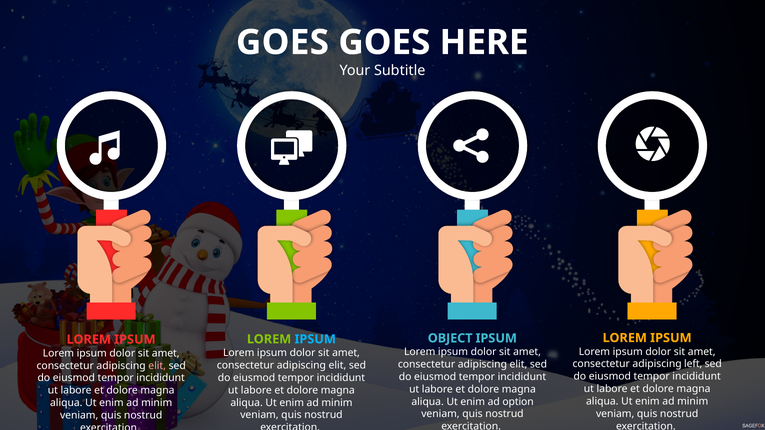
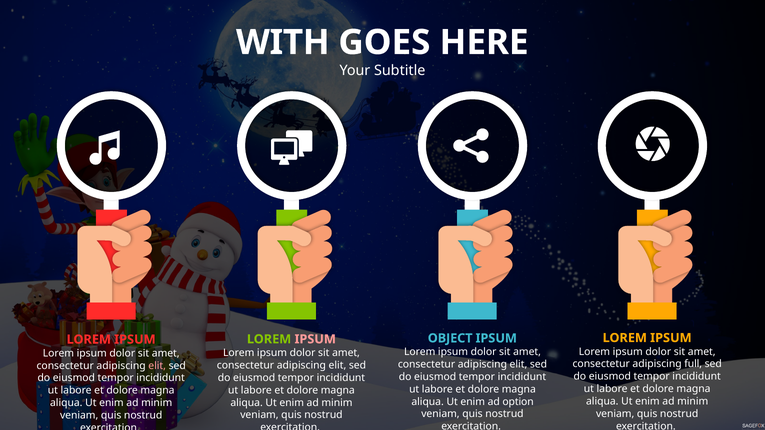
GOES: GOES -> WITH (283, 42)
IPSUM colour: light blue -> pink (315, 339)
left: left -> full (693, 364)
